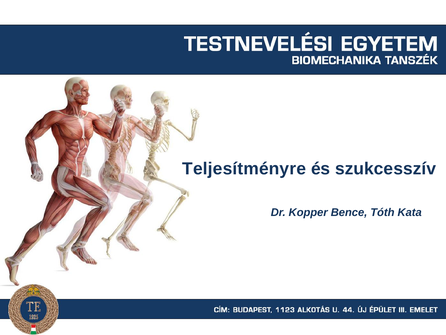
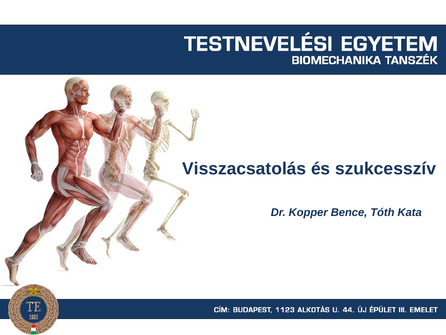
Teljesítményre: Teljesítményre -> Visszacsatolás (244, 168)
